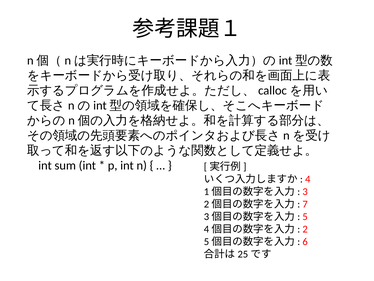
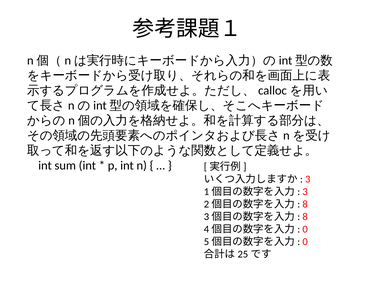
4: 4 -> 3 (308, 179)
7: 7 -> 8 (305, 204)
5: 5 -> 8 (305, 216)
2: 2 -> 0 (305, 229)
6: 6 -> 0 (305, 241)
